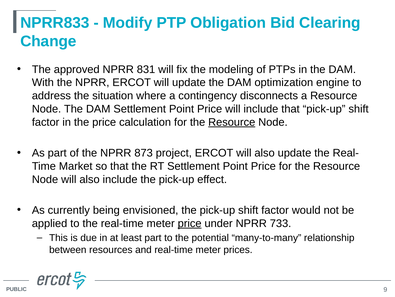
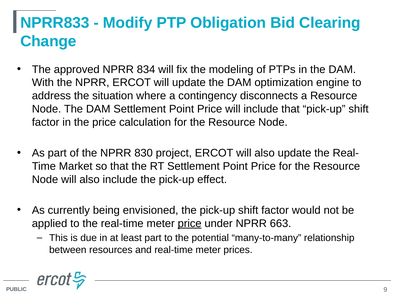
831: 831 -> 834 (146, 69)
Resource underline: present -> none (232, 122)
873: 873 -> 830 (144, 153)
733: 733 -> 663 (281, 223)
